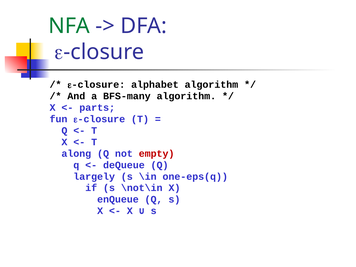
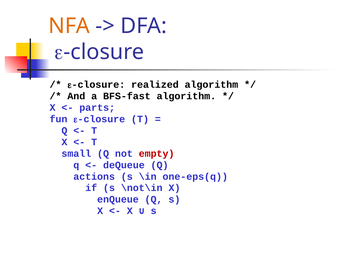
NFA colour: green -> orange (69, 26)
alphabet: alphabet -> realized (155, 85)
BFS-many: BFS-many -> BFS-fast (127, 96)
along: along -> small (76, 154)
largely: largely -> actions (94, 177)
